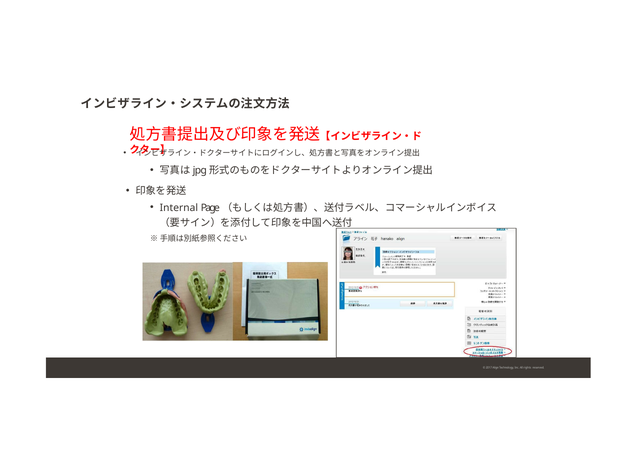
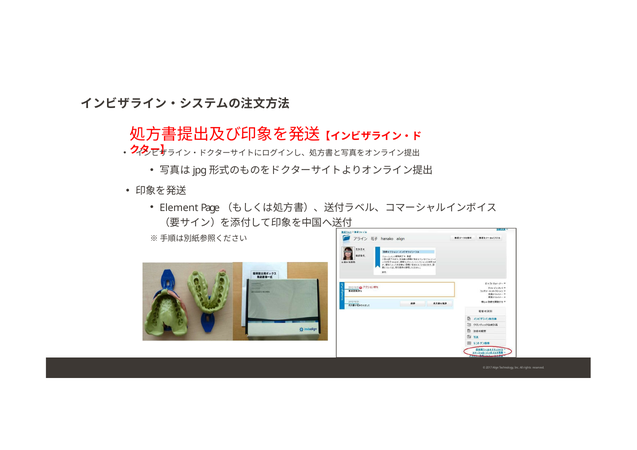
Internal: Internal -> Element (179, 208)
